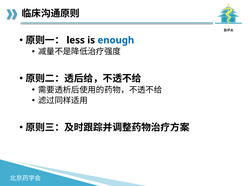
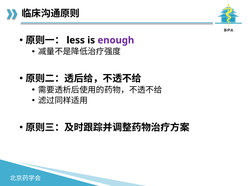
enough colour: blue -> purple (116, 40)
